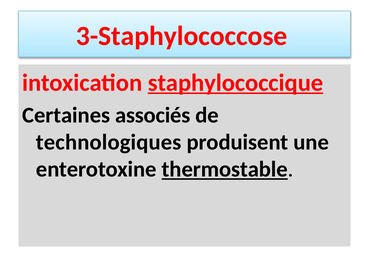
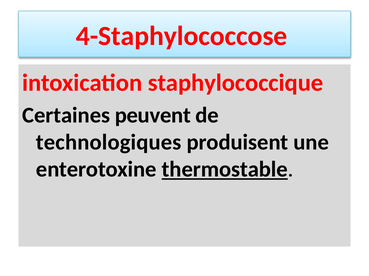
3-Staphylococcose: 3-Staphylococcose -> 4-Staphylococcose (182, 36)
staphylococcique underline: present -> none (236, 83)
associés: associés -> peuvent (153, 116)
